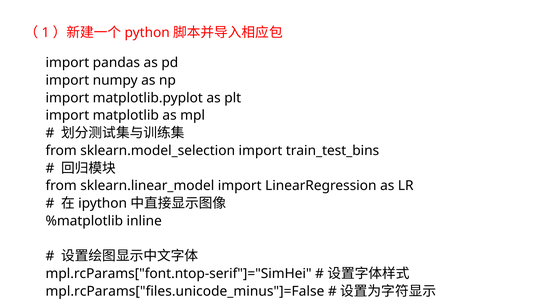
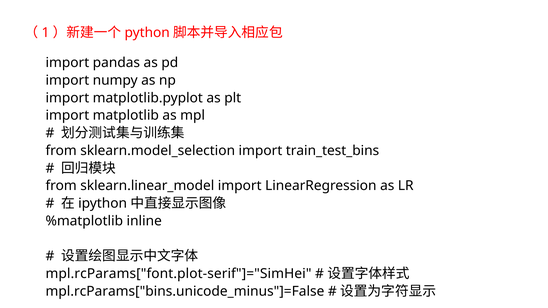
mpl.rcParams["font.ntop-serif"]="SimHei: mpl.rcParams["font.ntop-serif"]="SimHei -> mpl.rcParams["font.plot-serif"]="SimHei (178, 274)
mpl.rcParams["files.unicode_minus"]=False: mpl.rcParams["files.unicode_minus"]=False -> mpl.rcParams["bins.unicode_minus"]=False (185, 292)
